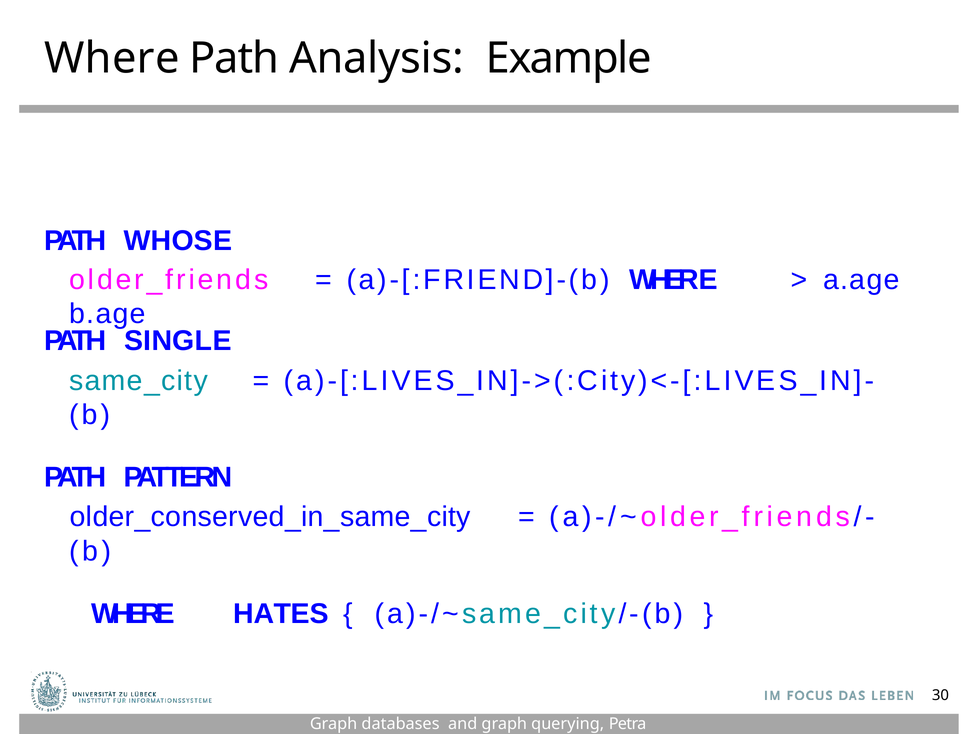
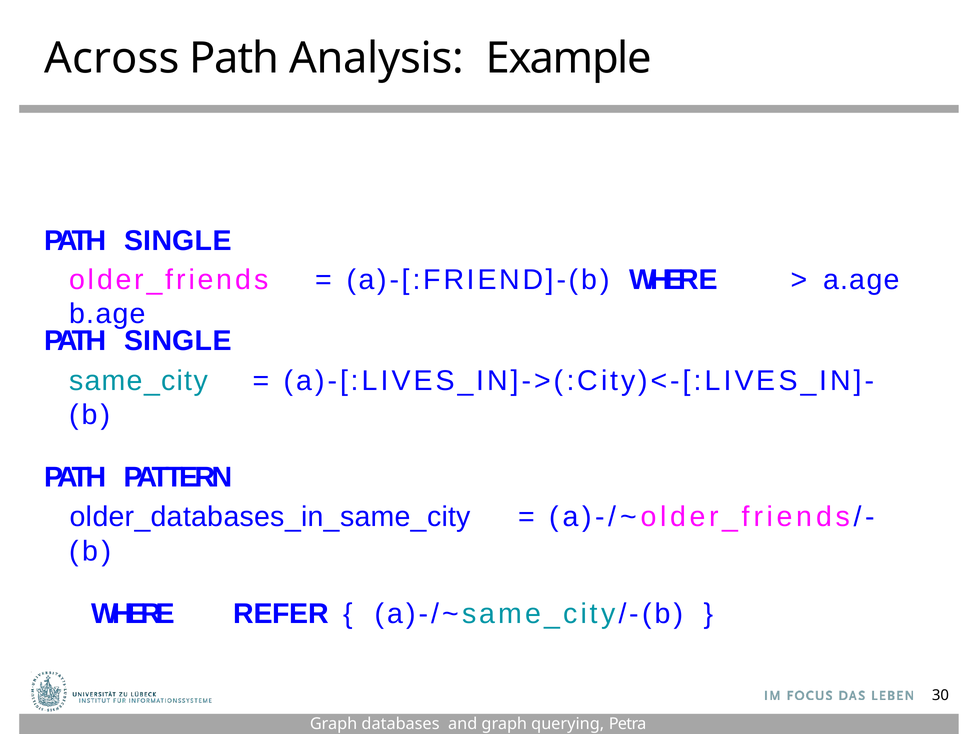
Where: Where -> Across (112, 58)
WHOSE: WHOSE -> SINGLE (178, 241)
older_conserved_in_same_city: older_conserved_in_same_city -> older_databases_in_same_city (270, 517)
HATES: HATES -> REFER (281, 613)
